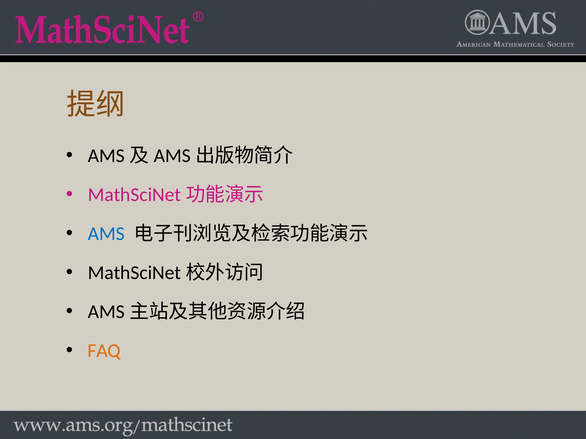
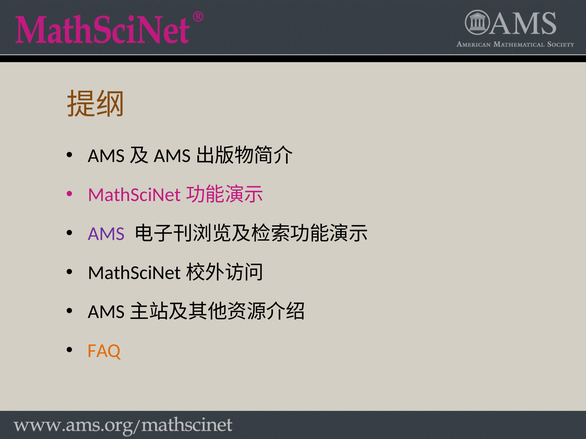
AMS colour: blue -> purple (106, 234)
